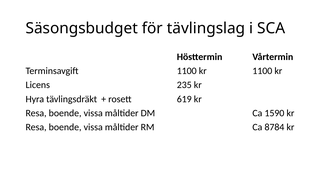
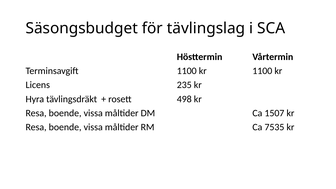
619: 619 -> 498 (184, 99)
1590: 1590 -> 1507 (274, 113)
8784: 8784 -> 7535 (274, 127)
